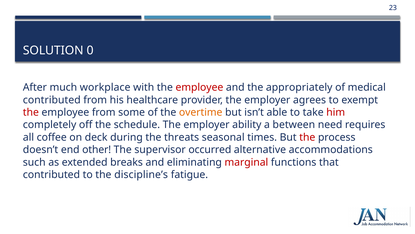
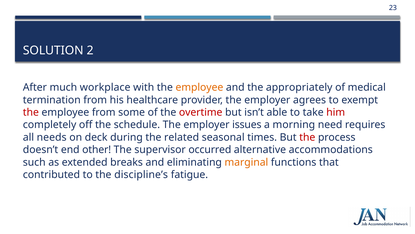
0: 0 -> 2 (90, 50)
employee colour: red -> orange (199, 87)
contributed: contributed -> termination (52, 100)
overtime colour: orange -> red (201, 112)
ability: ability -> issues (247, 125)
between: between -> morning (294, 125)
coffee: coffee -> needs (52, 137)
threats: threats -> related (182, 137)
marginal colour: red -> orange (246, 162)
